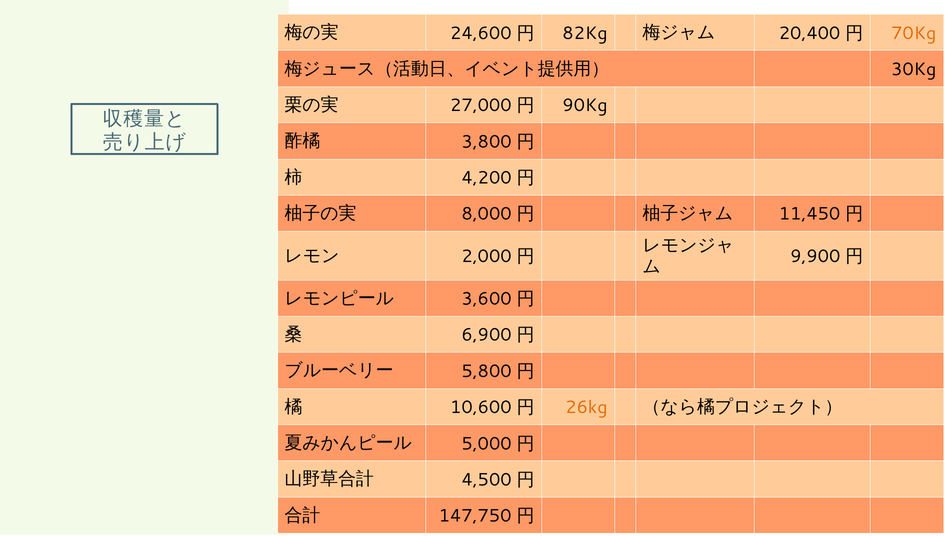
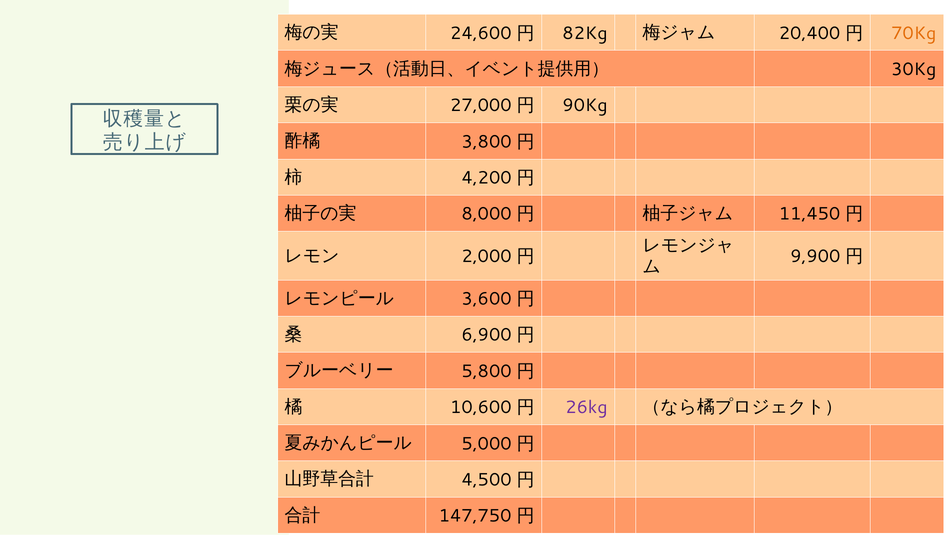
26kg colour: orange -> purple (586, 407)
